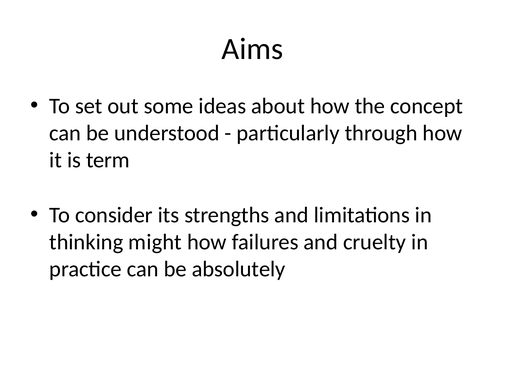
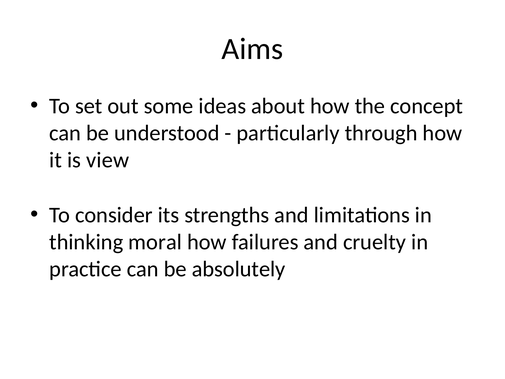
term: term -> view (108, 160)
might: might -> moral (155, 242)
